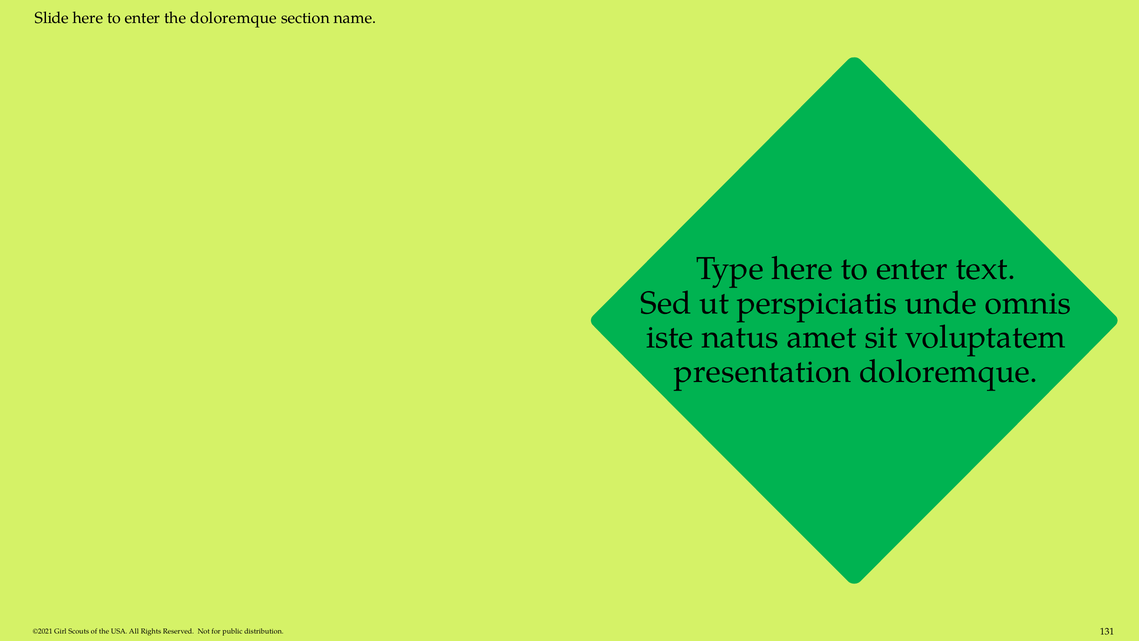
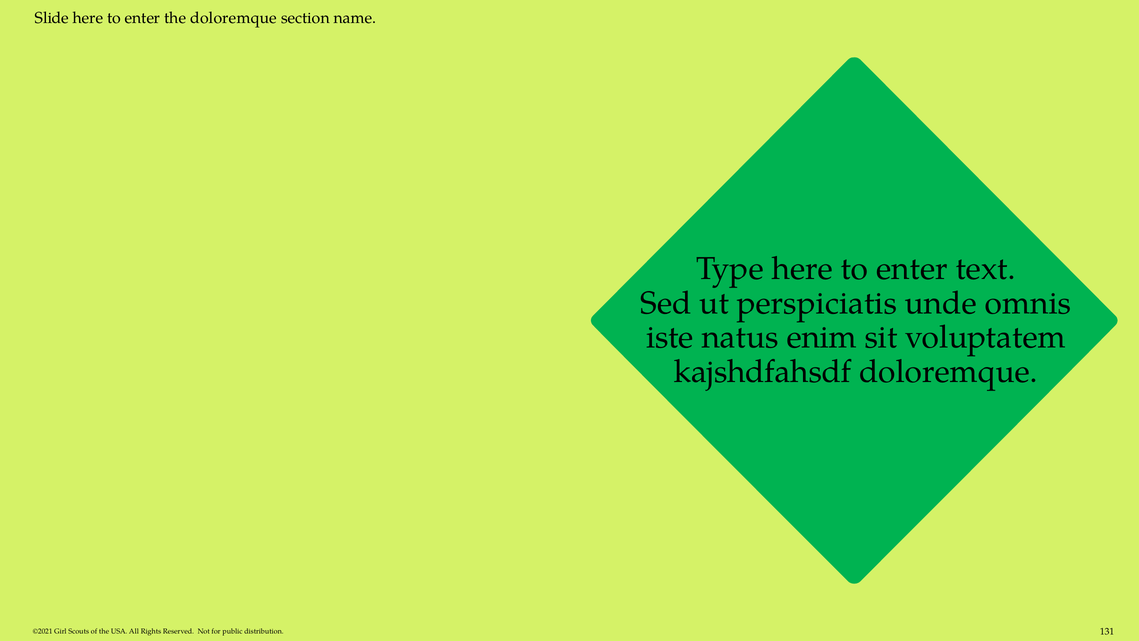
amet: amet -> enim (822, 337)
presentation: presentation -> kajshdfahsdf (763, 371)
